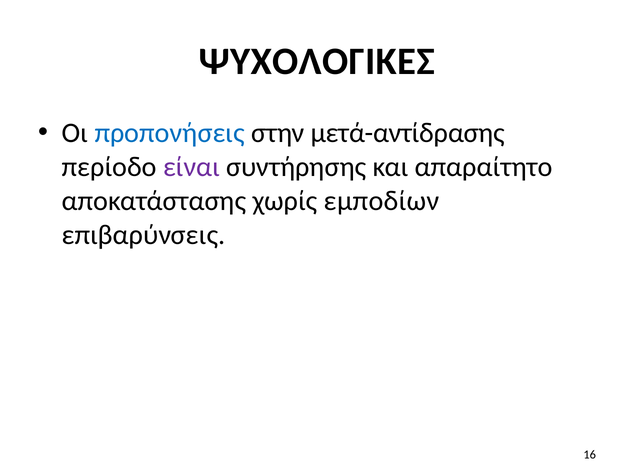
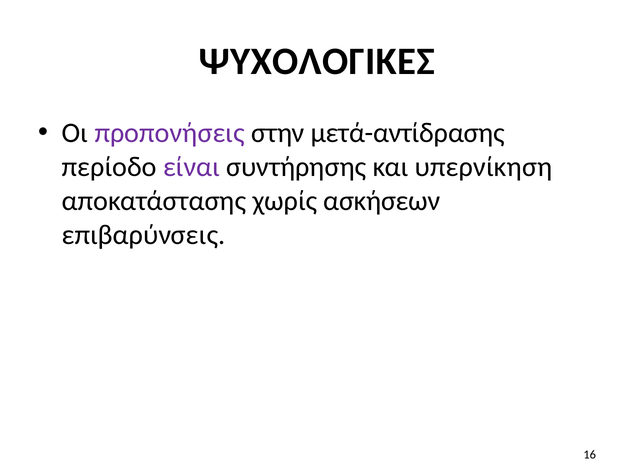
προπονήσεις colour: blue -> purple (170, 133)
απαραίτητο: απαραίτητο -> υπερνίκηση (484, 167)
εμποδίων: εμποδίων -> ασκήσεων (382, 201)
